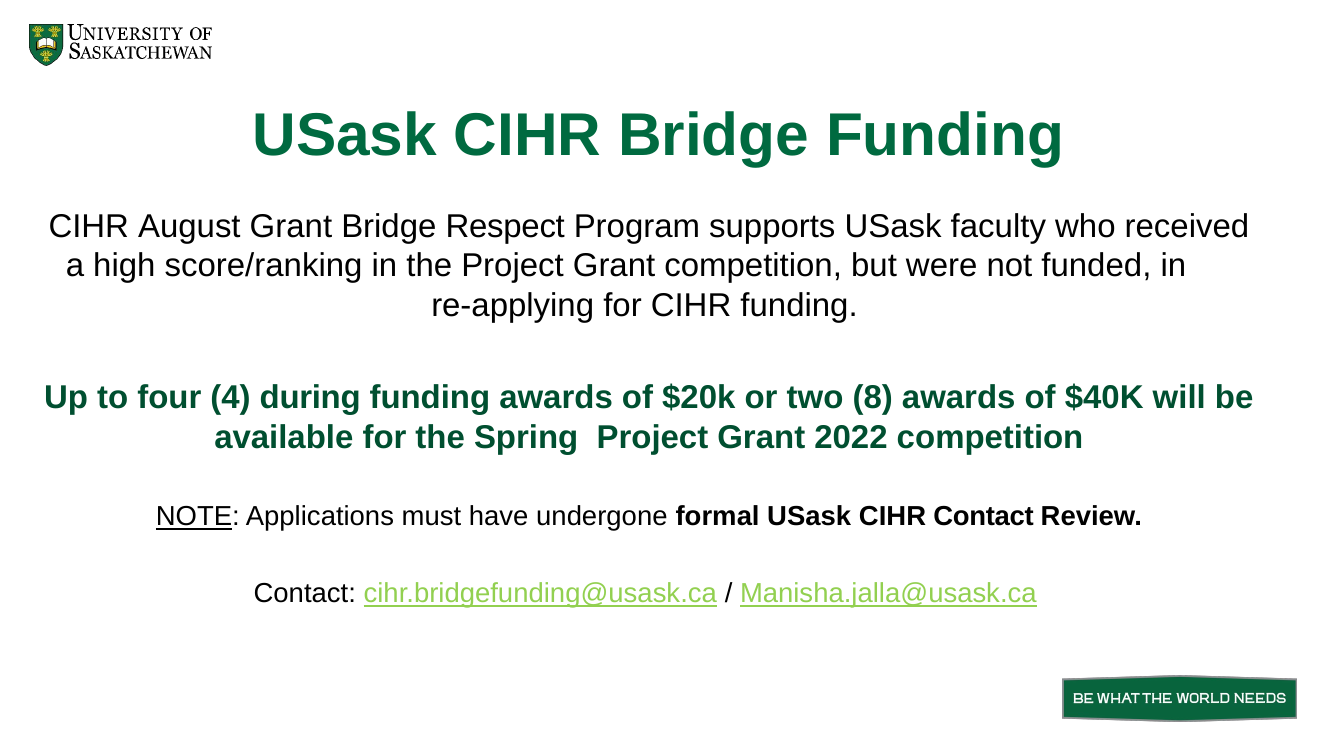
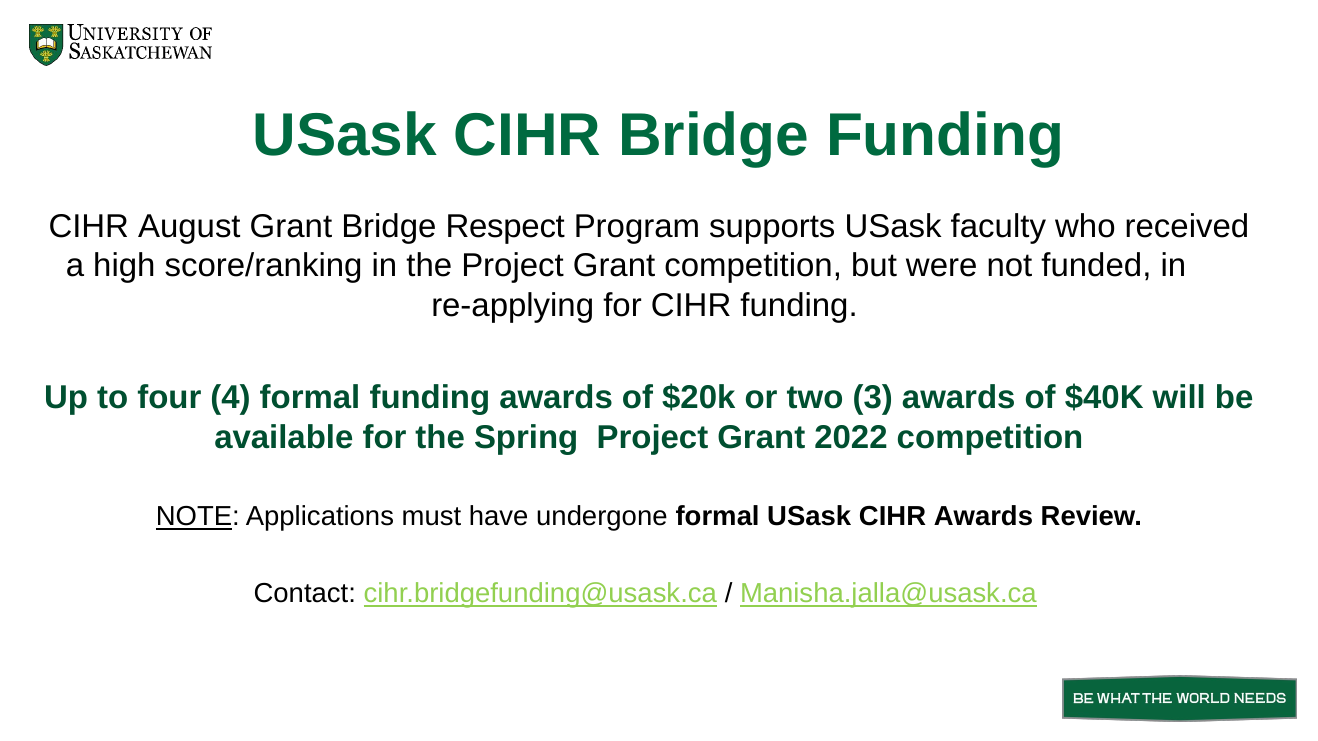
4 during: during -> formal (310, 398)
8: 8 -> 3 (873, 398)
CIHR Contact: Contact -> Awards (983, 517)
